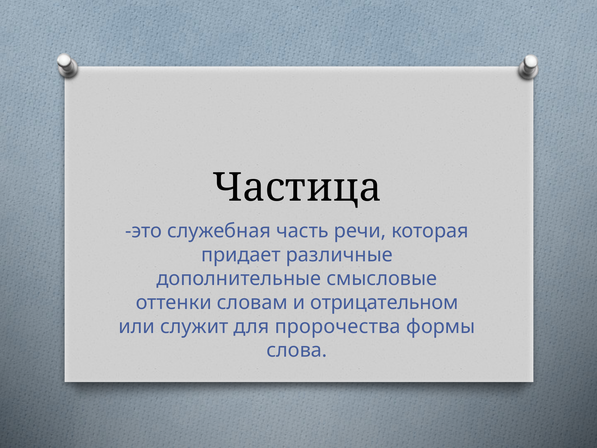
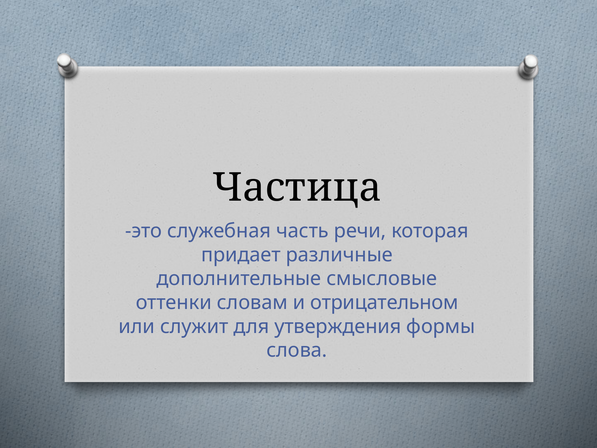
пророчества: пророчества -> утверждения (338, 326)
